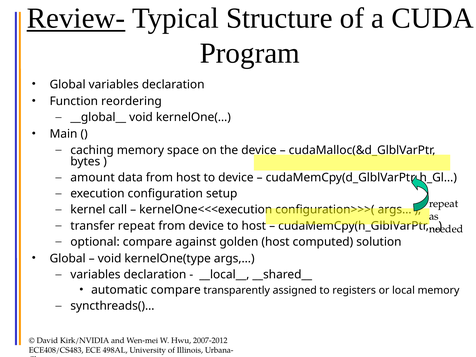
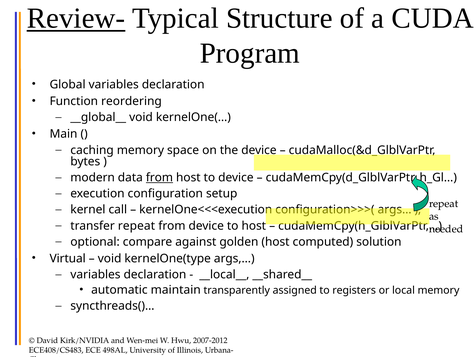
amount: amount -> modern (93, 178)
from underline: none -> present (159, 178)
Global: Global -> Virtual (68, 259)
automatic compare: compare -> maintain (176, 290)
